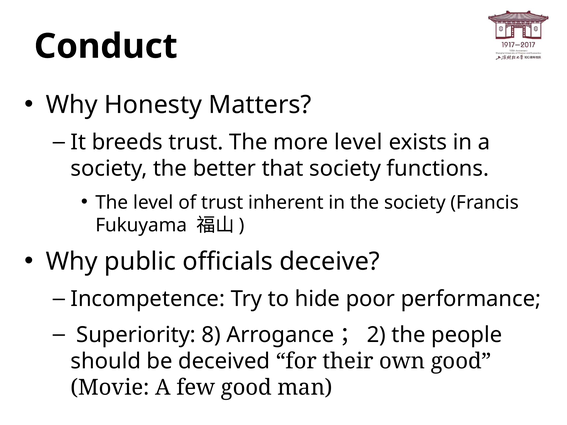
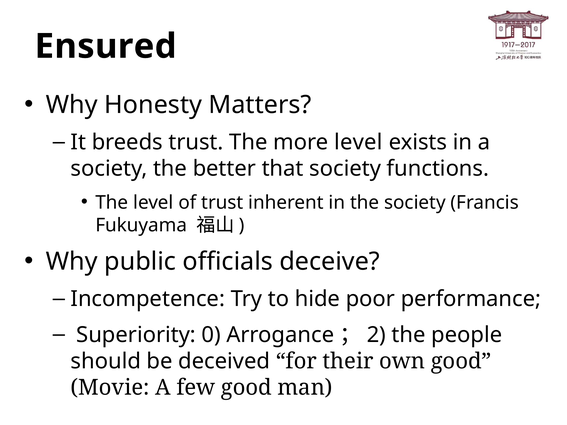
Conduct: Conduct -> Ensured (106, 46)
8: 8 -> 0 (211, 335)
